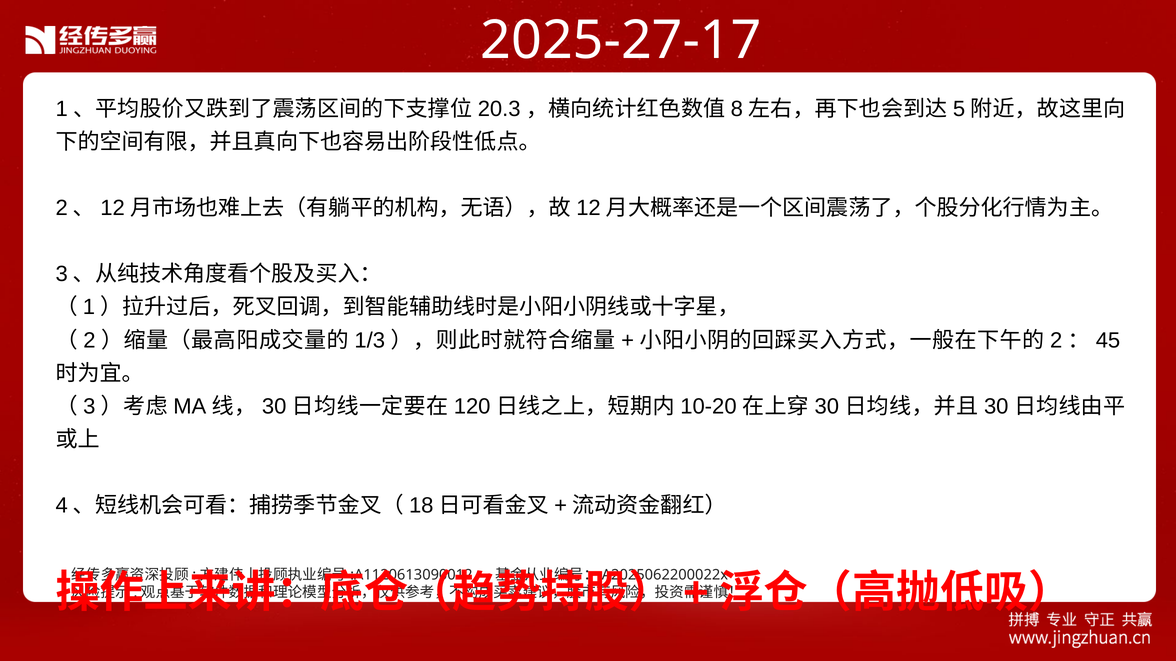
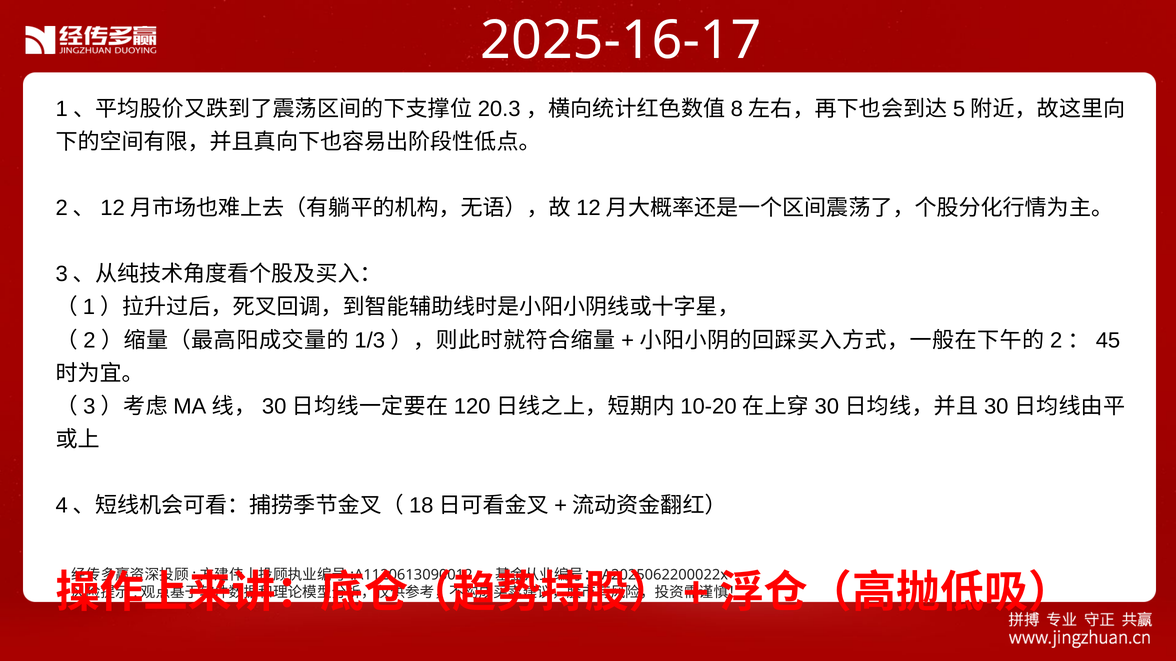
2025-27-17: 2025-27-17 -> 2025-16-17 (621, 40)
